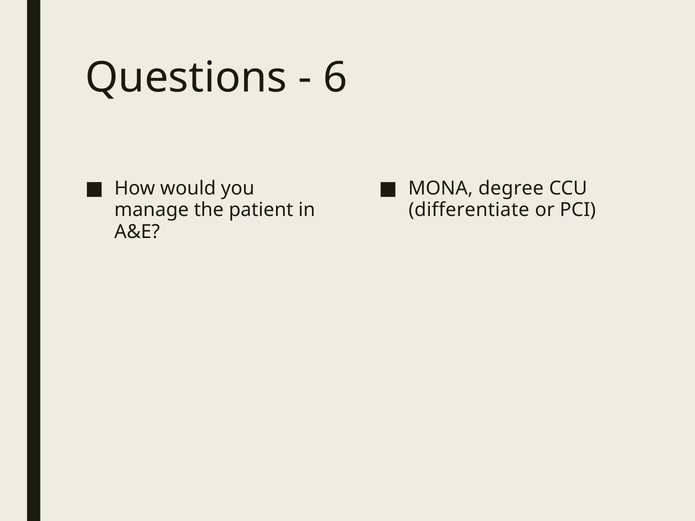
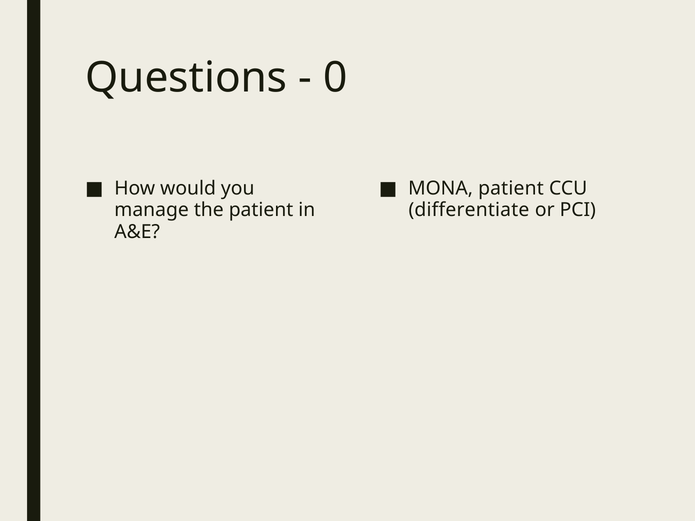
6: 6 -> 0 (335, 78)
MONA degree: degree -> patient (511, 188)
